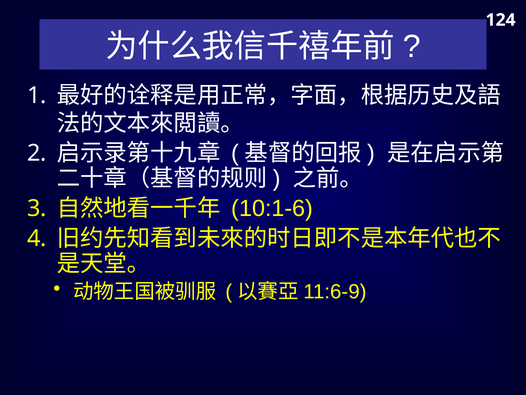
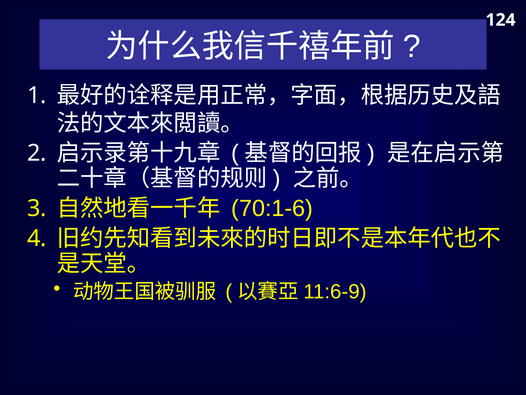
10:1-6: 10:1-6 -> 70:1-6 (272, 208)
